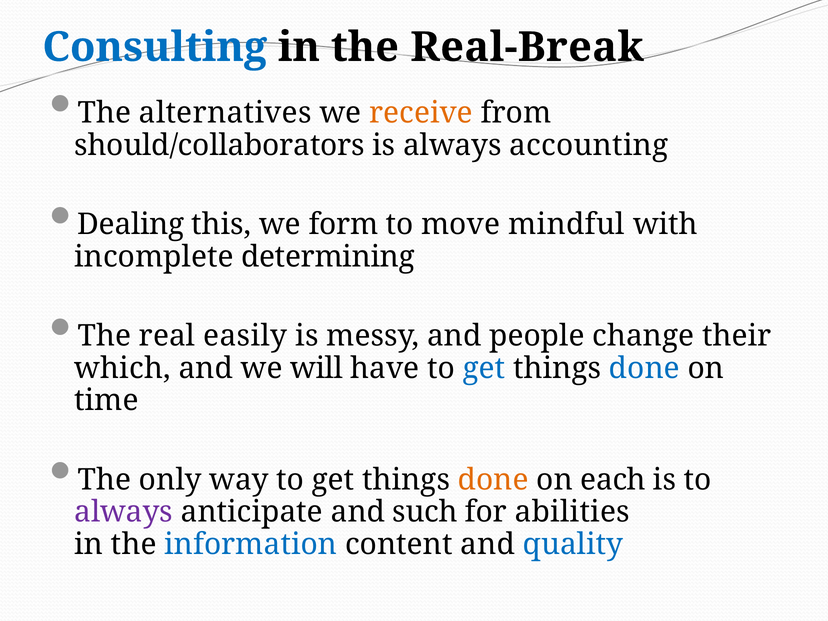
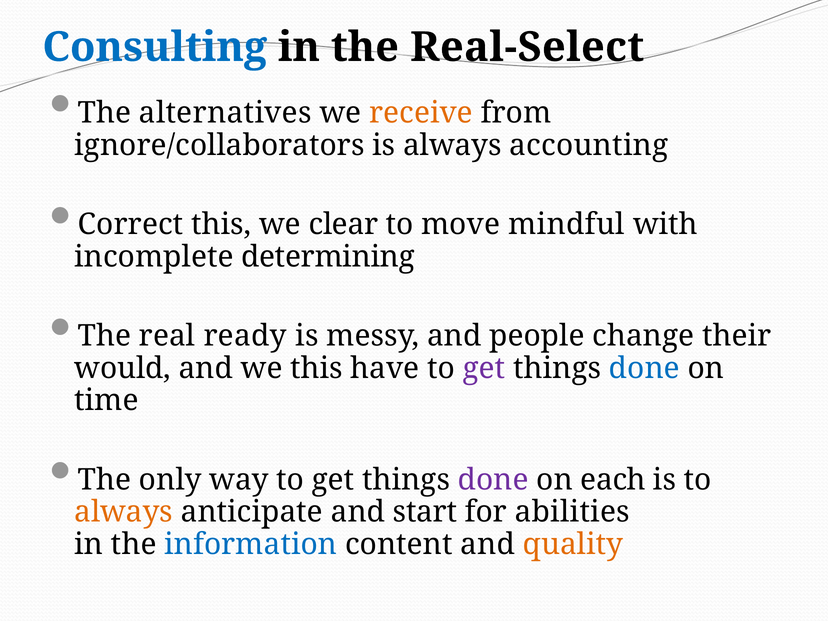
Real-Break: Real-Break -> Real-Select (527, 47)
should/collaborators: should/collaborators -> ignore/collaborators (219, 145)
Dealing: Dealing -> Correct (131, 224)
form: form -> clear (343, 224)
easily: easily -> ready (245, 336)
which: which -> would (123, 368)
we will: will -> this (316, 368)
get colour: blue -> purple (484, 368)
done colour: orange -> purple (493, 480)
always colour: purple -> orange (124, 512)
such: such -> start (425, 512)
quality colour: blue -> orange (573, 544)
